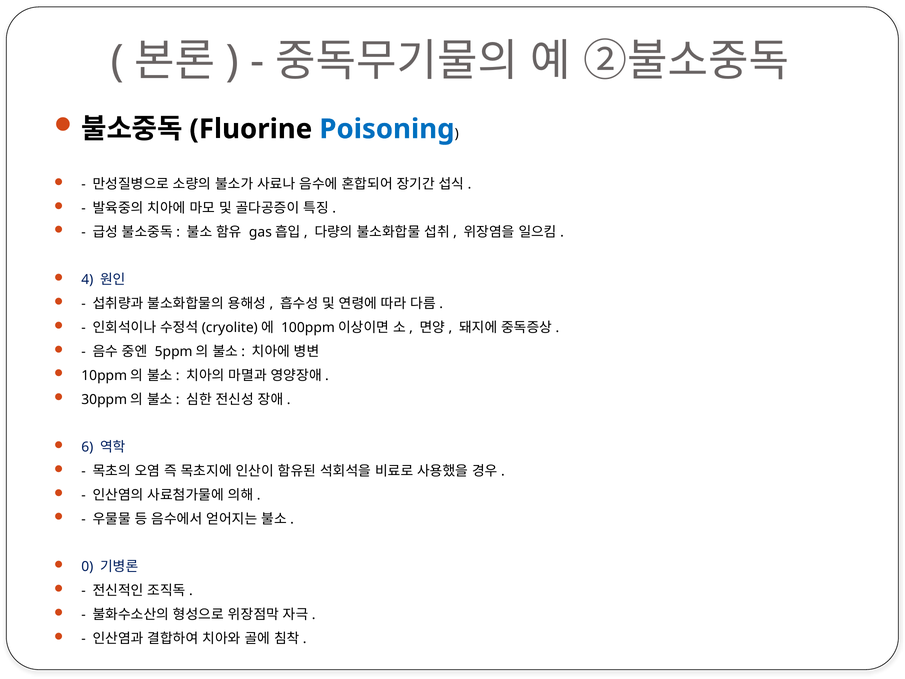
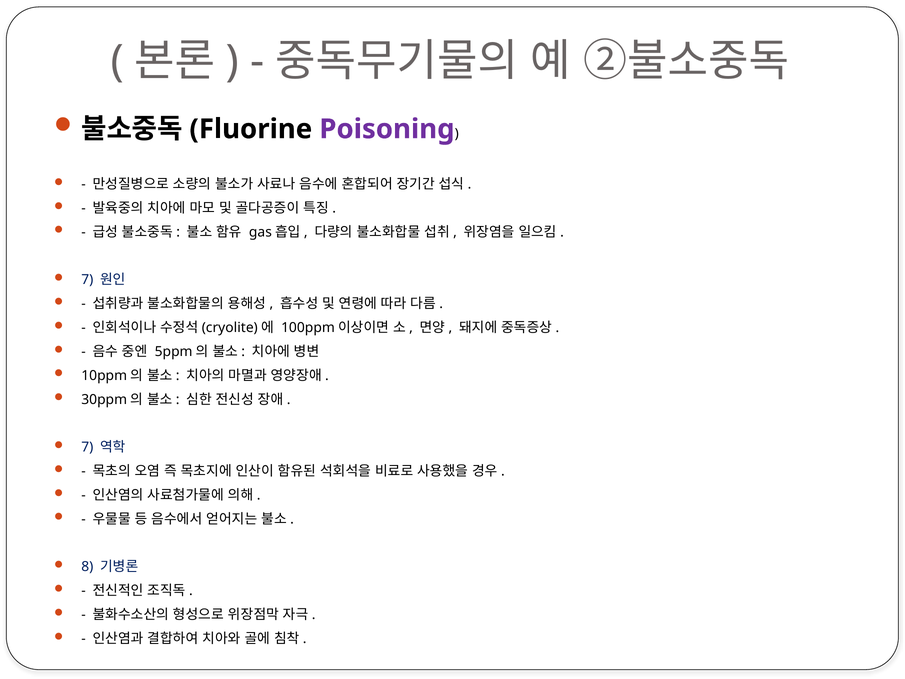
Poisoning colour: blue -> purple (387, 129)
4: 4 -> 7 (87, 280)
6: 6 -> 7 (87, 447)
0: 0 -> 8 (87, 567)
